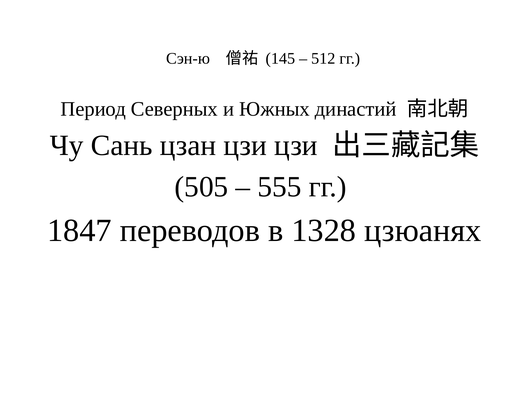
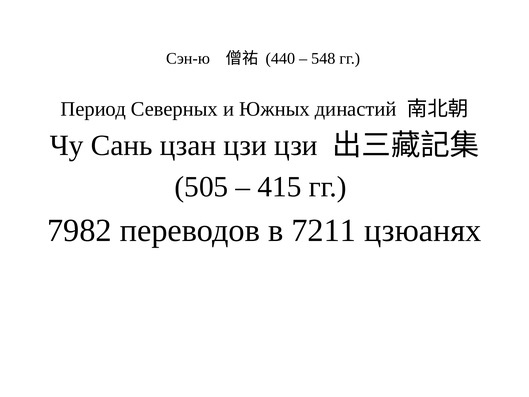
145: 145 -> 440 (280, 59)
512: 512 -> 548 (323, 59)
555: 555 -> 415 (280, 187)
1847: 1847 -> 7982 (79, 230)
1328: 1328 -> 7211 (324, 230)
